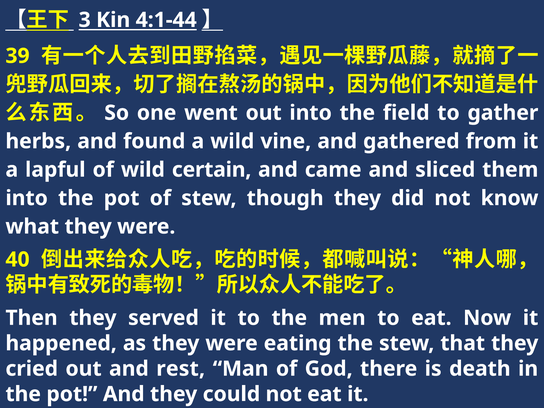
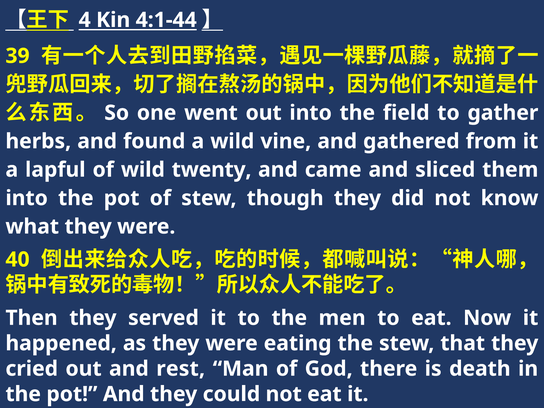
3: 3 -> 4 (85, 20)
certain: certain -> twenty (212, 170)
